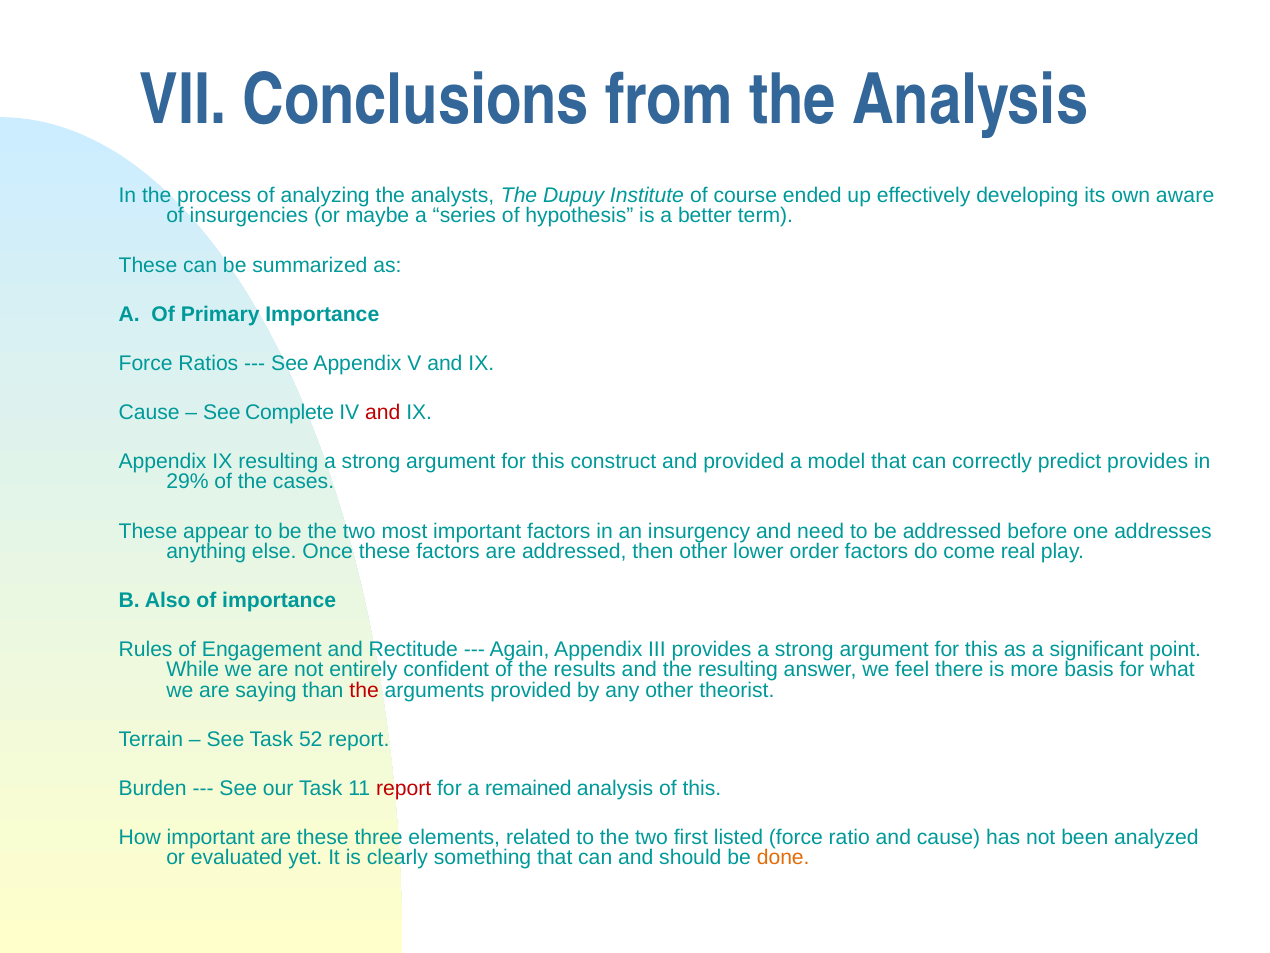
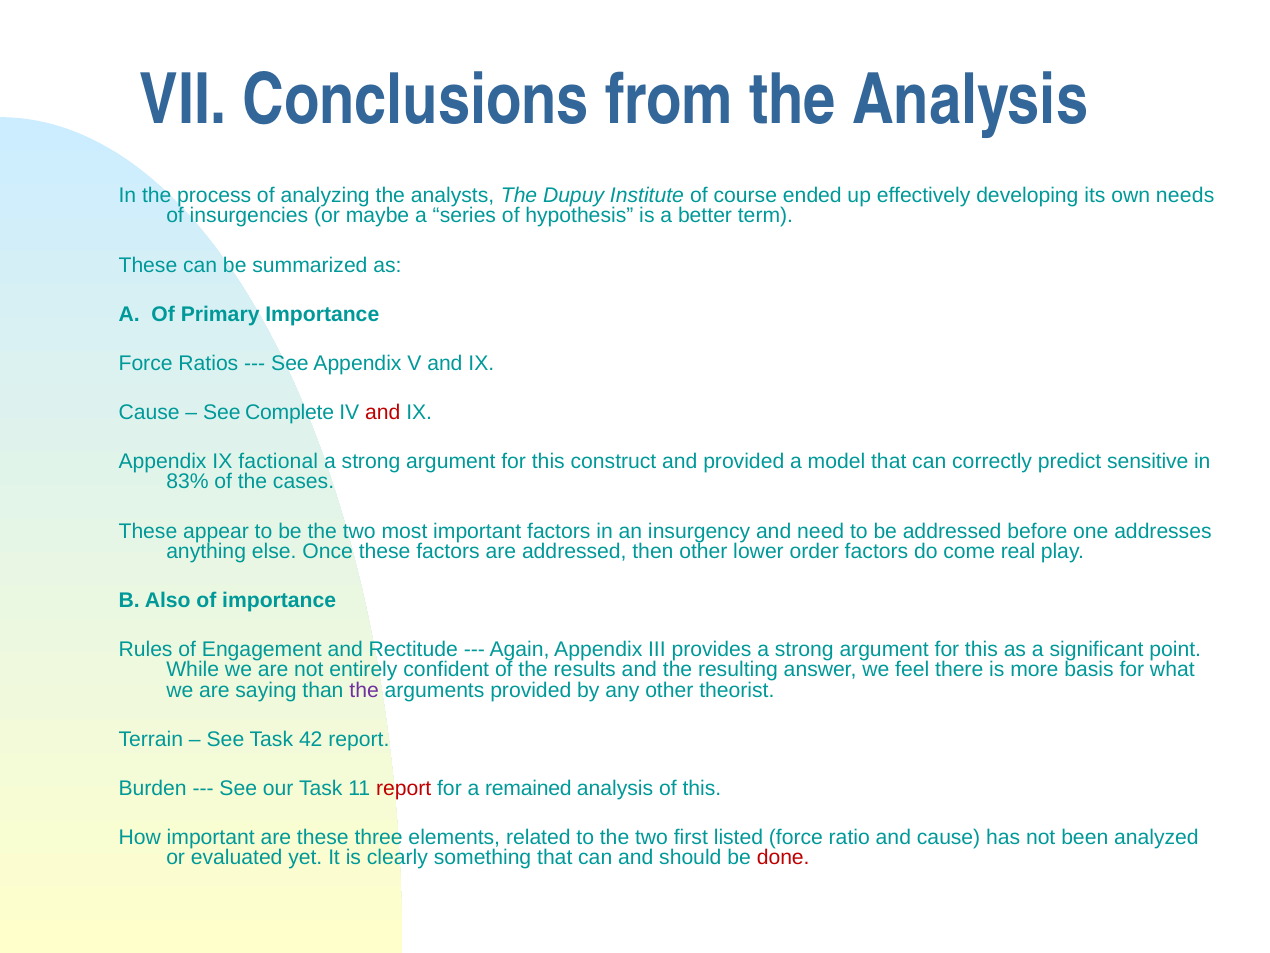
aware: aware -> needs (1185, 196)
IX resulting: resulting -> factional (278, 461)
predict provides: provides -> sensitive (1148, 461)
29%: 29% -> 83% (187, 482)
the colour: red -> purple (364, 690)
52: 52 -> 42 (311, 739)
done colour: orange -> red (783, 857)
